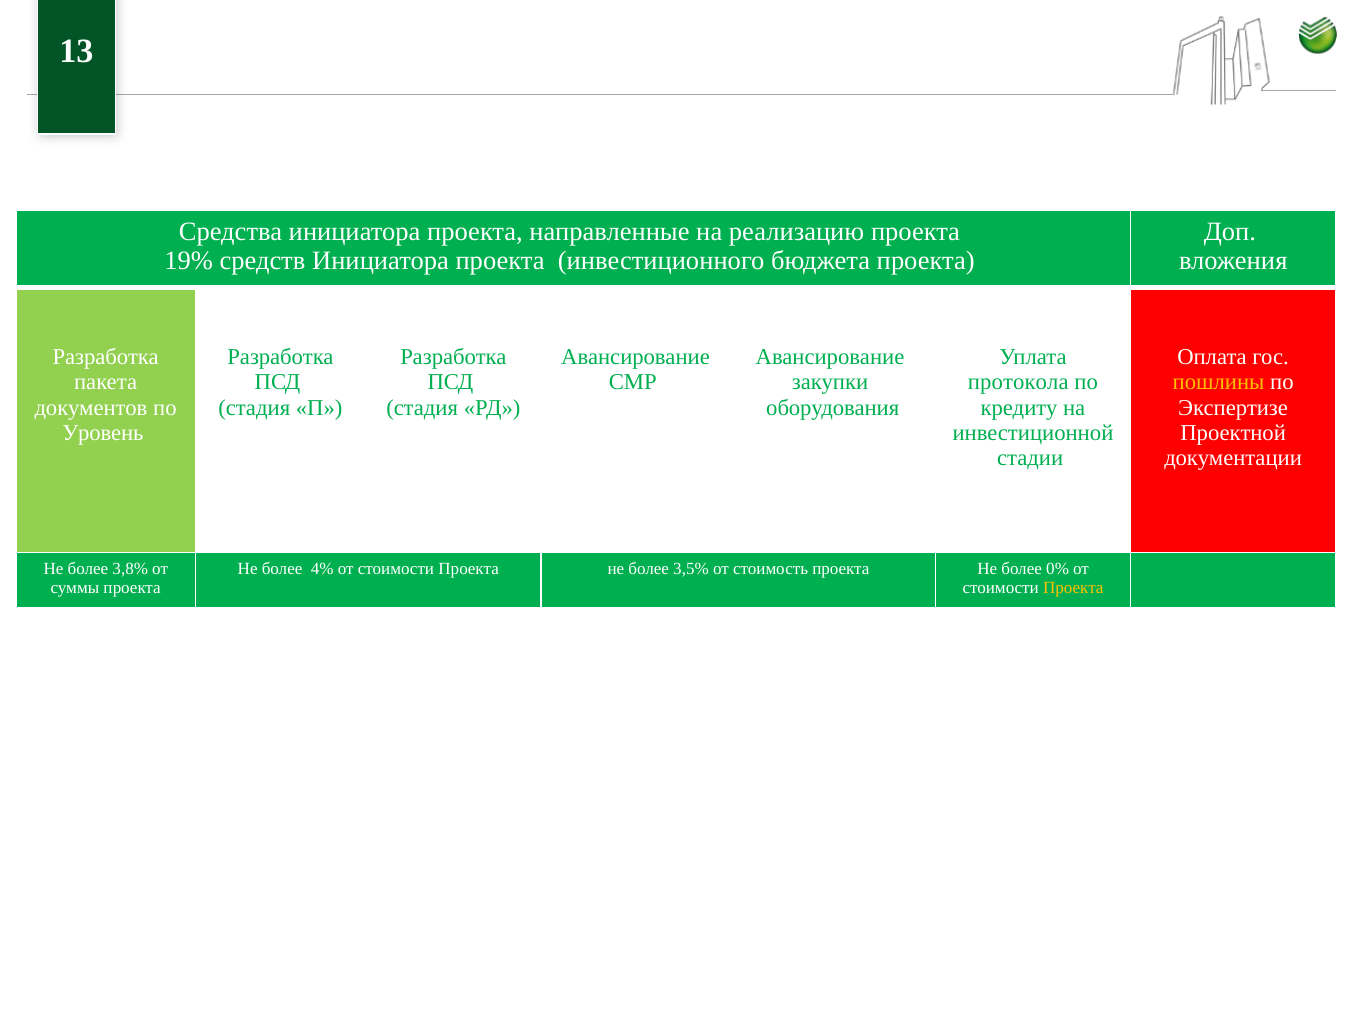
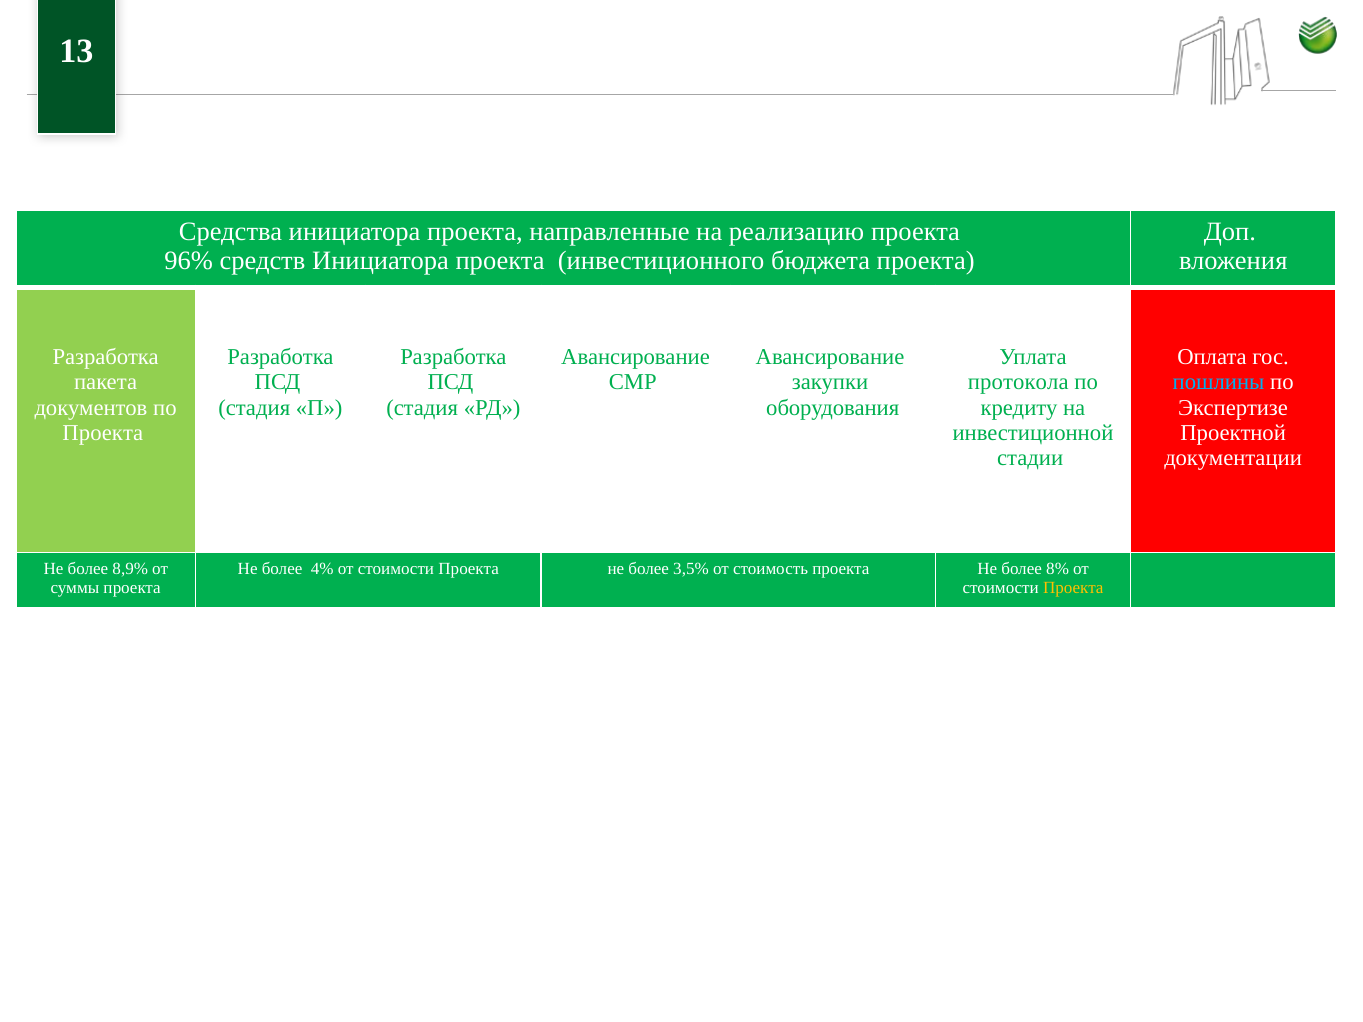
19%: 19% -> 96% (189, 261)
пошлины colour: yellow -> light blue (1219, 382)
Уровень: Уровень -> Проекта (103, 433)
3,8%: 3,8% -> 8,9% (130, 569)
0%: 0% -> 8% (1058, 569)
